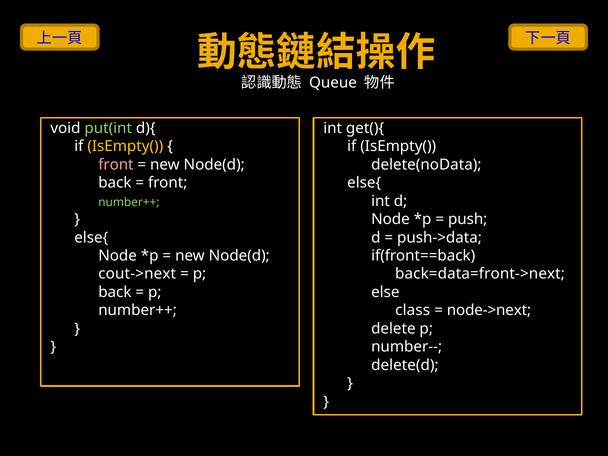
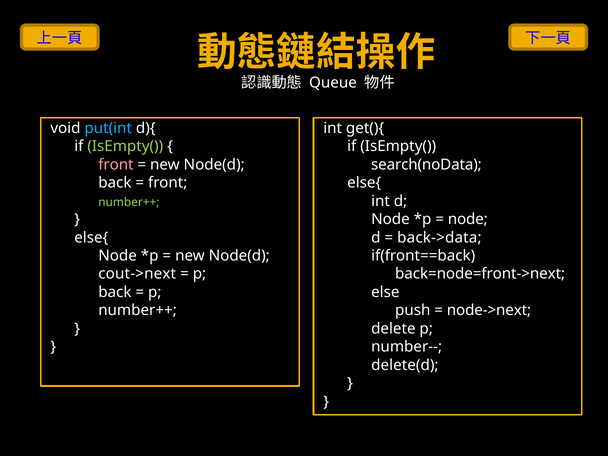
put(int colour: light green -> light blue (108, 128)
IsEmpty( colour: yellow -> light green (125, 146)
delete(noData: delete(noData -> search(noData (426, 165)
push: push -> node (468, 219)
push->data: push->data -> back->data (439, 237)
back=data=front->next: back=data=front->next -> back=node=front->next (480, 274)
class: class -> push (413, 310)
